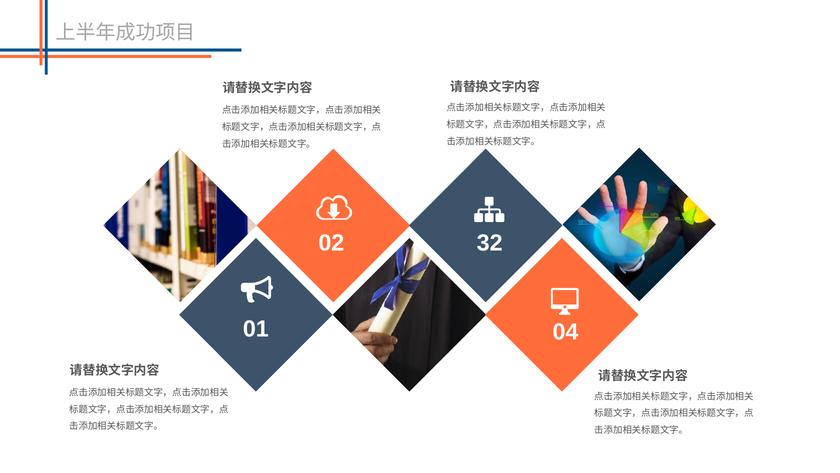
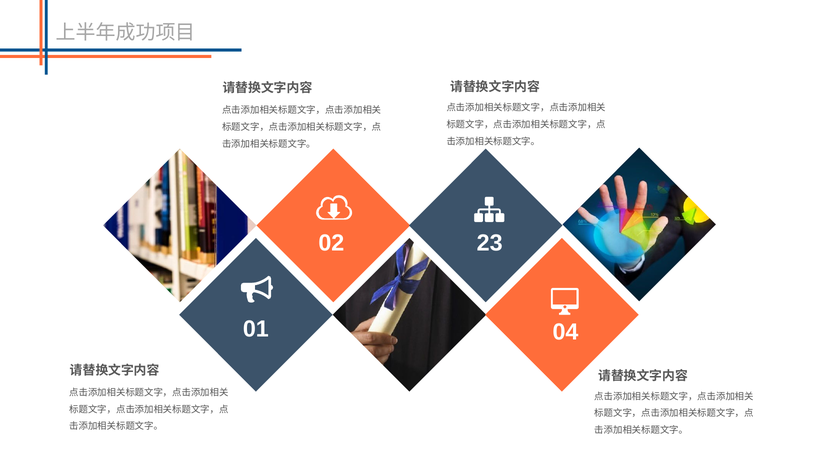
32: 32 -> 23 (490, 243)
